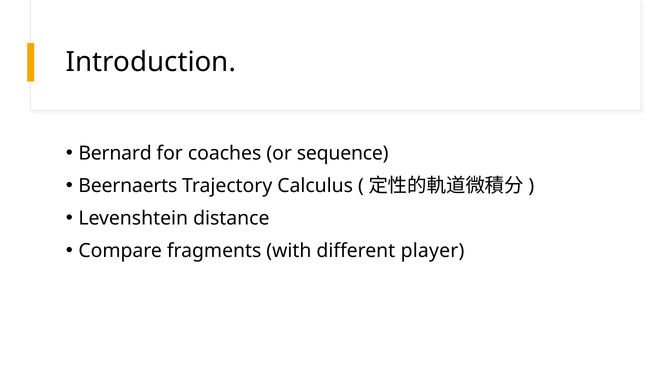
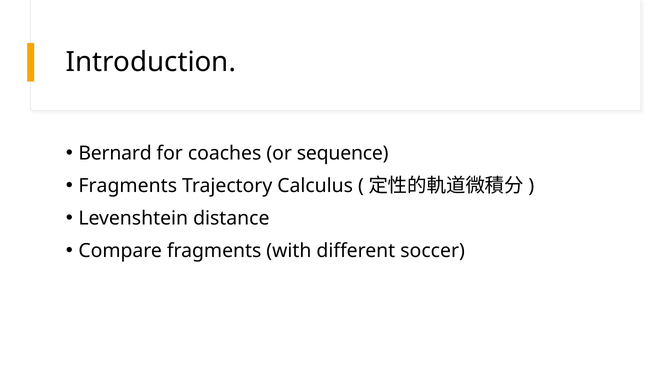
Beernaerts: Beernaerts -> Fragments (128, 186)
player: player -> soccer (433, 251)
